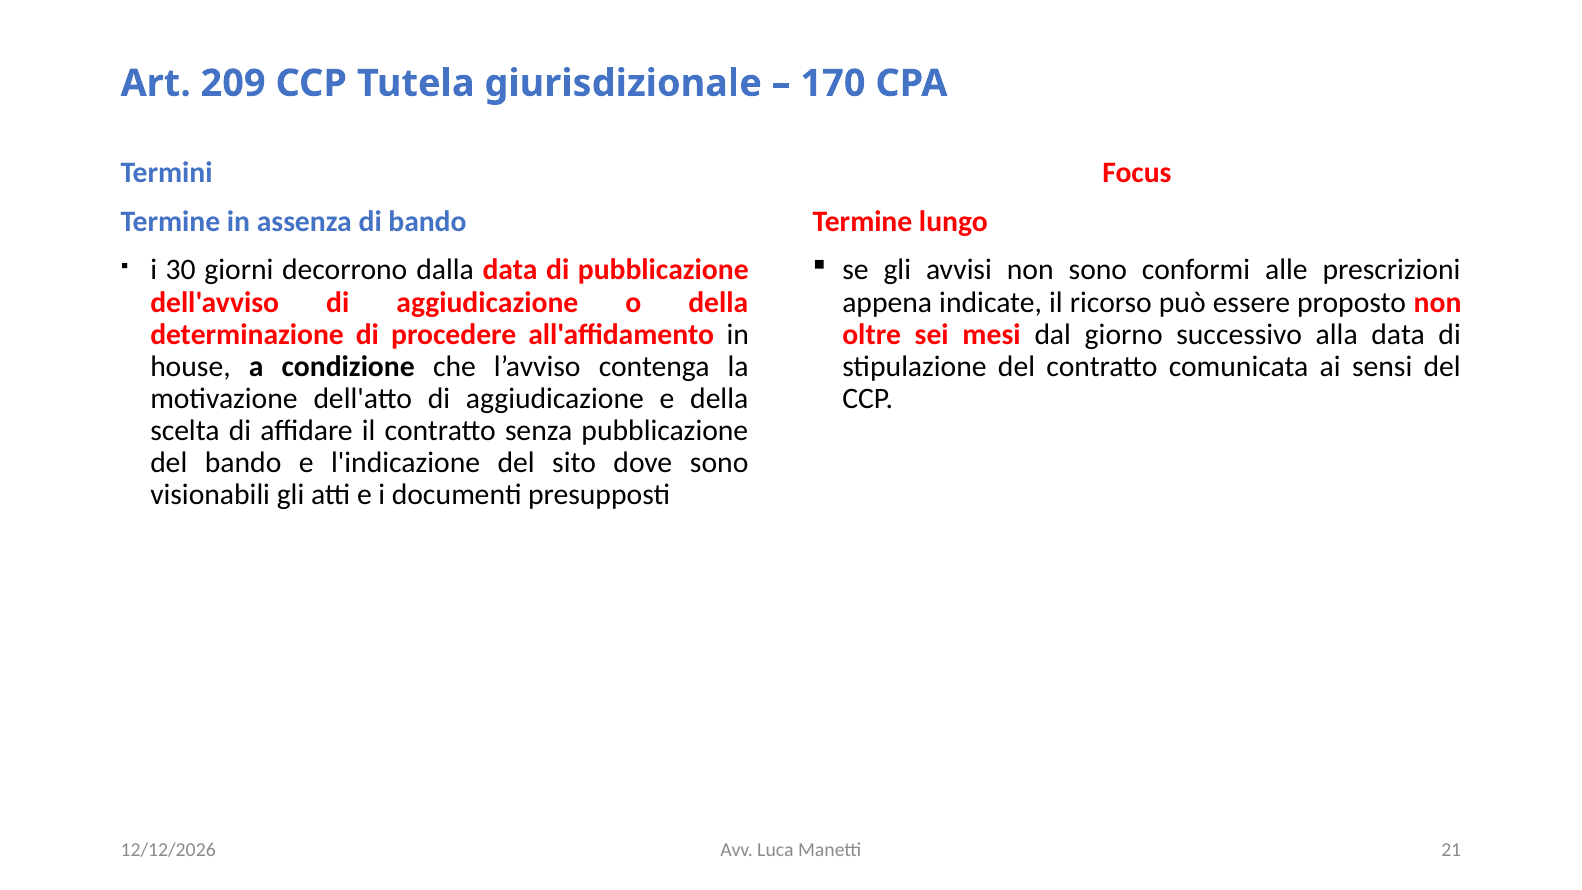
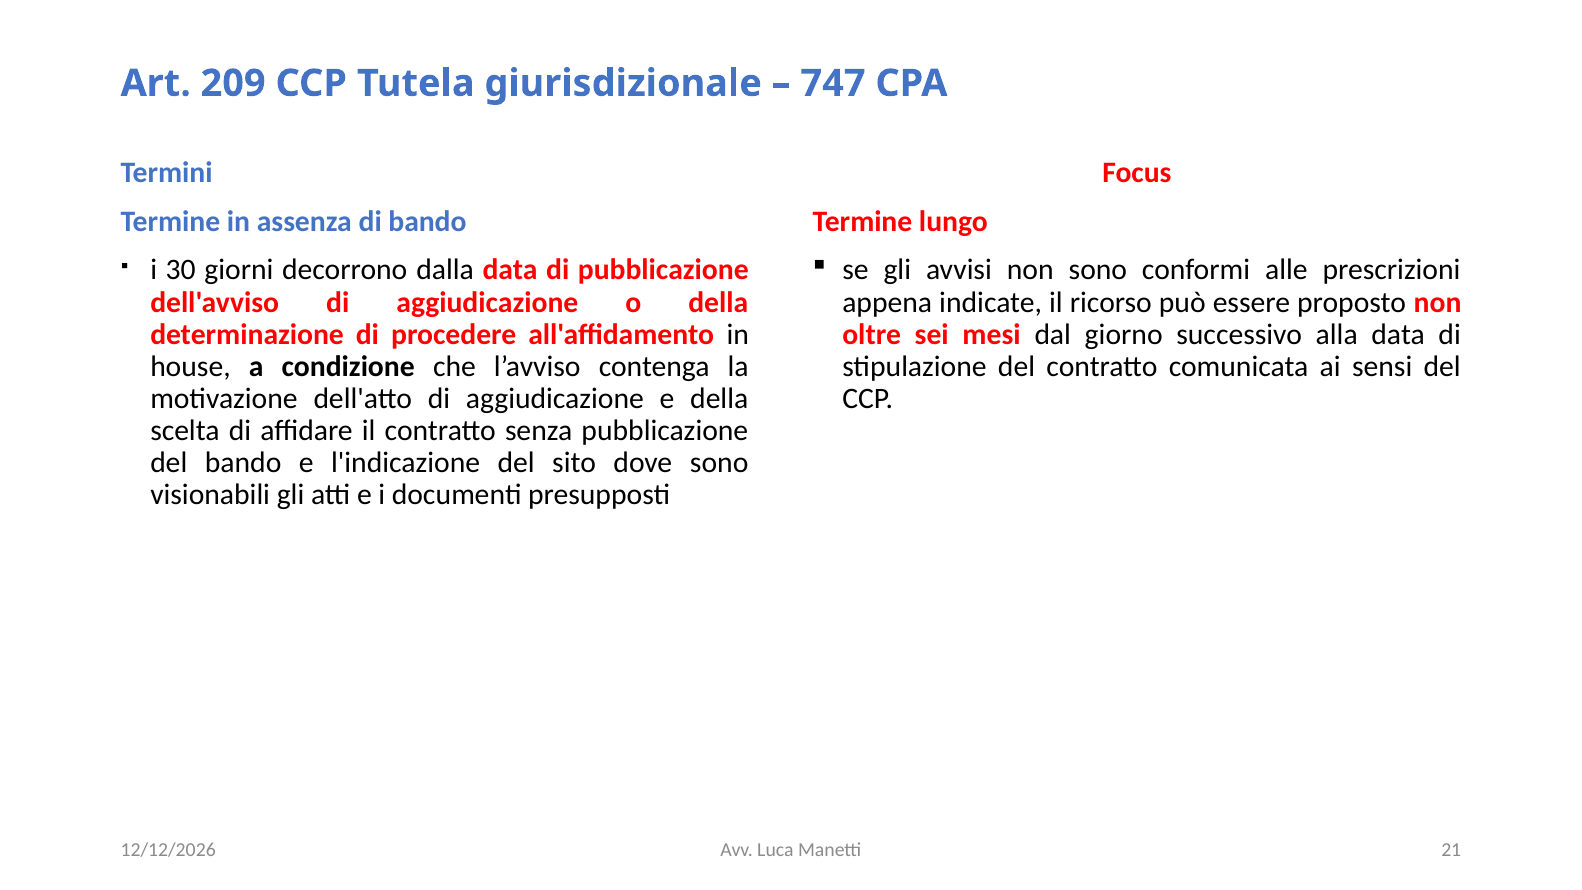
170: 170 -> 747 (833, 83)
